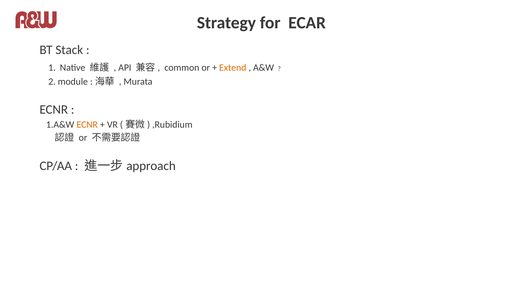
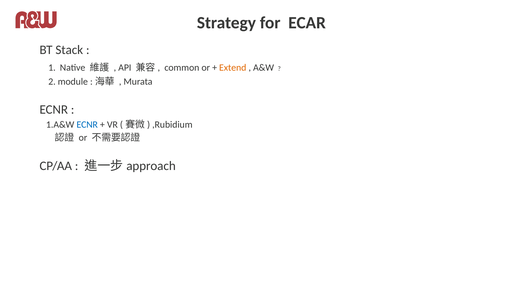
ECNR colour: orange -> blue (87, 125)
